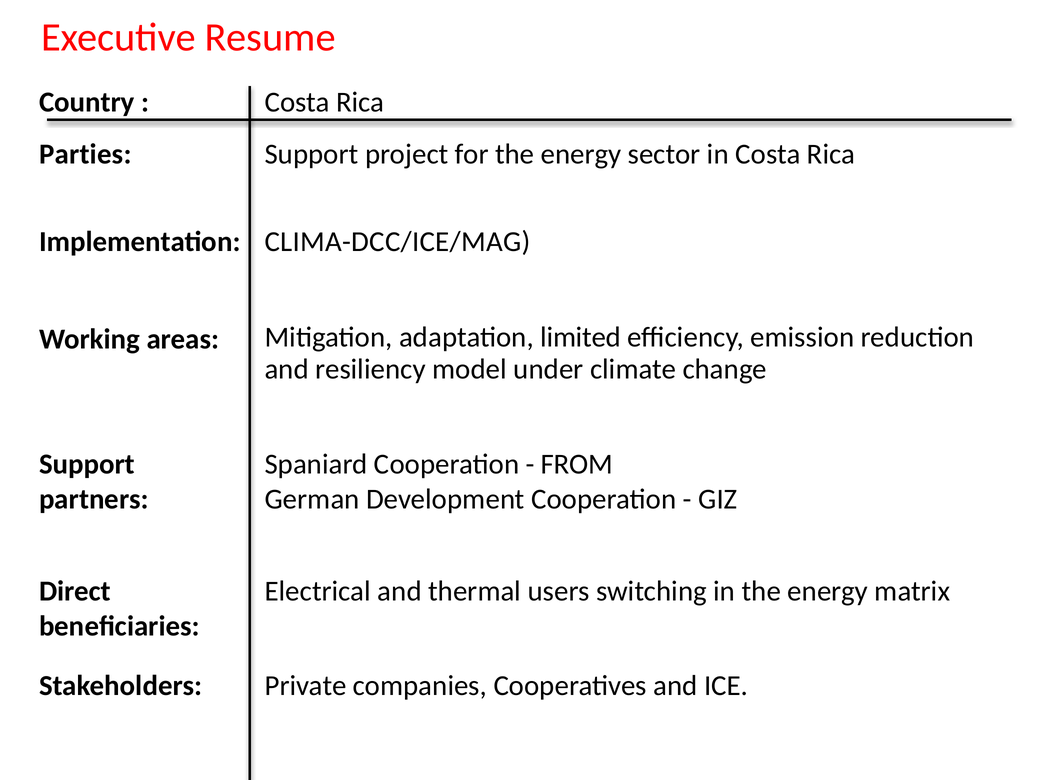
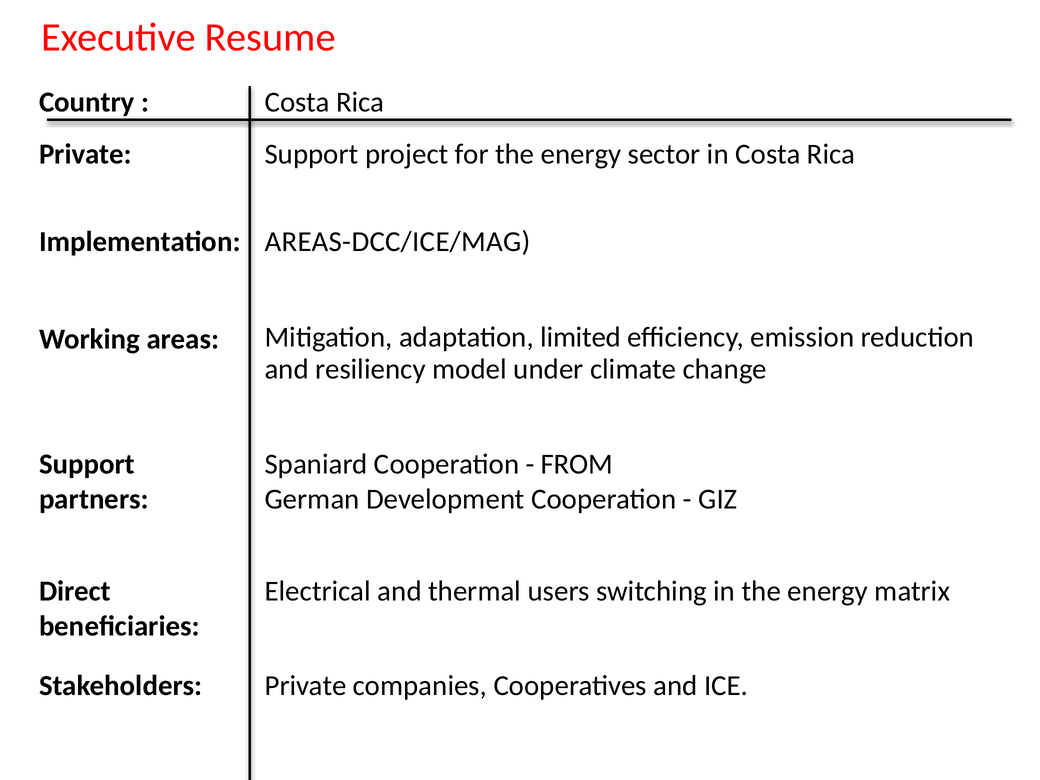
Parties: Parties -> Private (85, 154)
CLIMA-DCC/ICE/MAG: CLIMA-DCC/ICE/MAG -> AREAS-DCC/ICE/MAG (398, 242)
